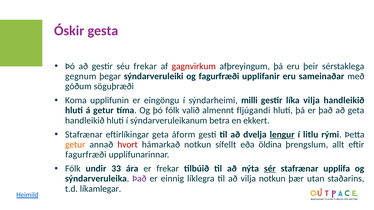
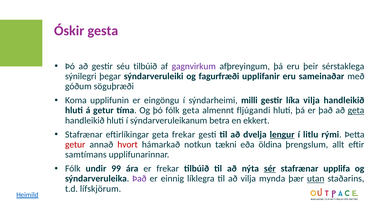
séu frekar: frekar -> tilbúið (145, 66)
gagnvirkum colour: red -> purple (194, 66)
gegnum: gegnum -> sýnilegri (81, 76)
fólk valið: valið -> geta (191, 111)
geta underline: none -> present (356, 111)
geta áform: áform -> frekar (184, 135)
getur colour: orange -> red (75, 145)
sífellt: sífellt -> tækni (226, 145)
fagurfræði: fagurfræði -> samtímans (86, 155)
33: 33 -> 99 (116, 169)
vilja notkun: notkun -> mynda (272, 179)
utan underline: none -> present (316, 179)
líkamlegar: líkamlegar -> lífskjörum (101, 189)
